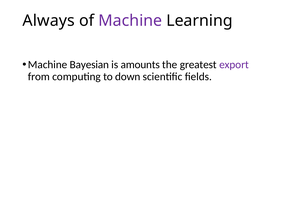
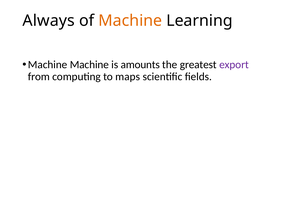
Machine colour: purple -> orange (130, 21)
Machine Bayesian: Bayesian -> Machine (89, 65)
down: down -> maps (128, 77)
